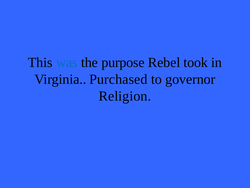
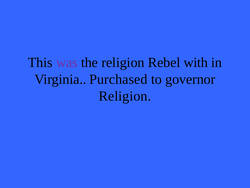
was colour: blue -> purple (67, 62)
the purpose: purpose -> religion (123, 62)
took: took -> with (196, 62)
